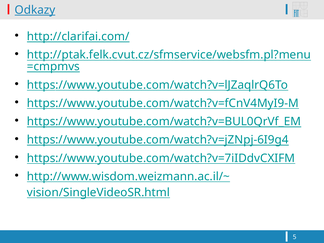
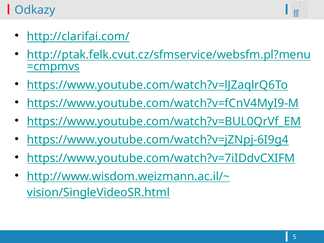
Odkazy underline: present -> none (35, 10)
